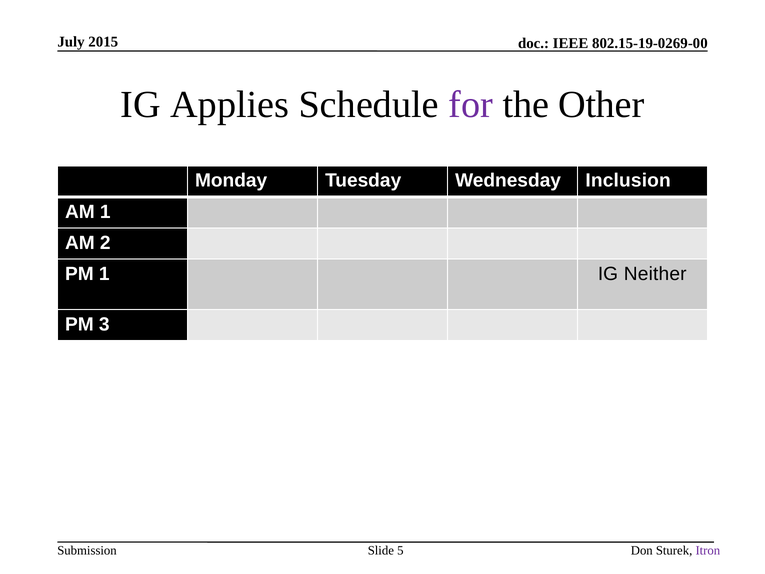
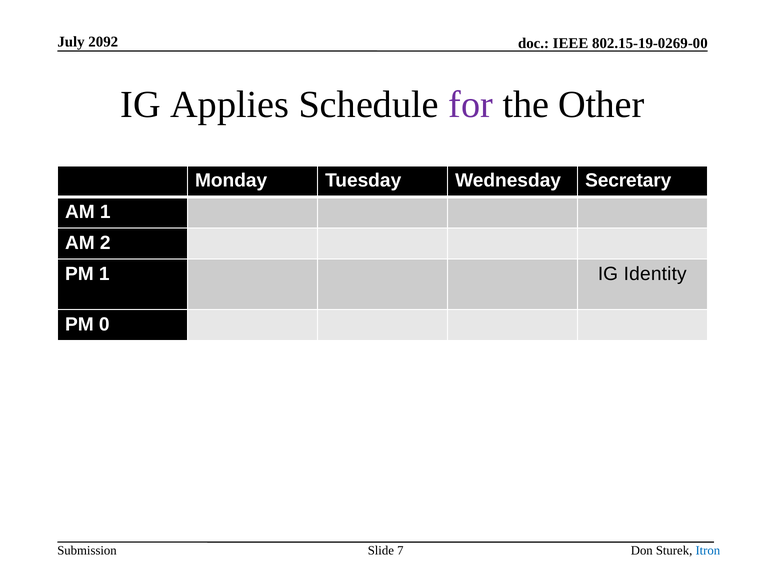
2015: 2015 -> 2092 (103, 42)
Inclusion: Inclusion -> Secretary (628, 181)
Neither: Neither -> Identity (655, 274)
3: 3 -> 0 (104, 324)
5: 5 -> 7 (400, 550)
Itron colour: purple -> blue (708, 550)
